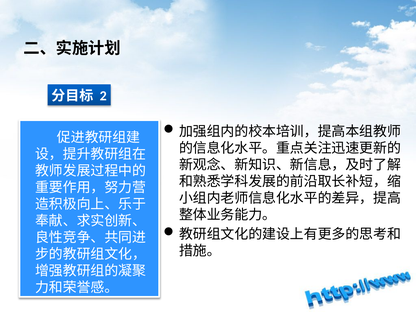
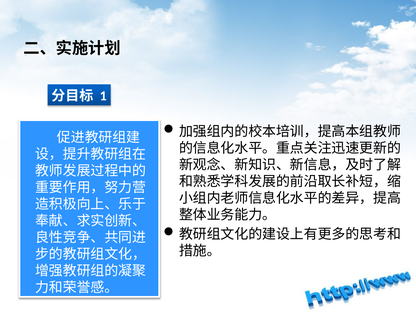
2: 2 -> 1 (103, 96)
